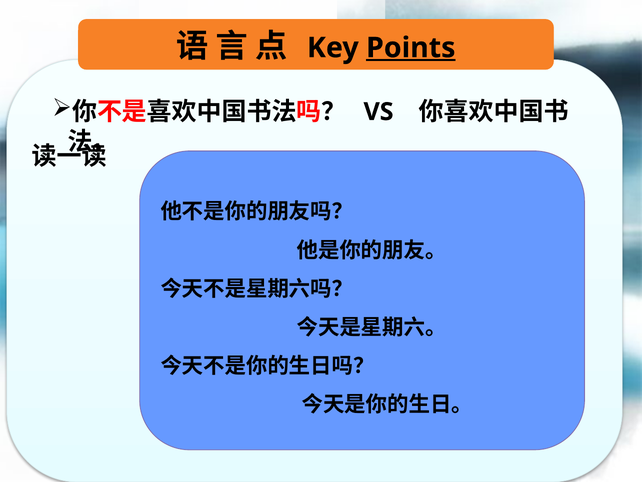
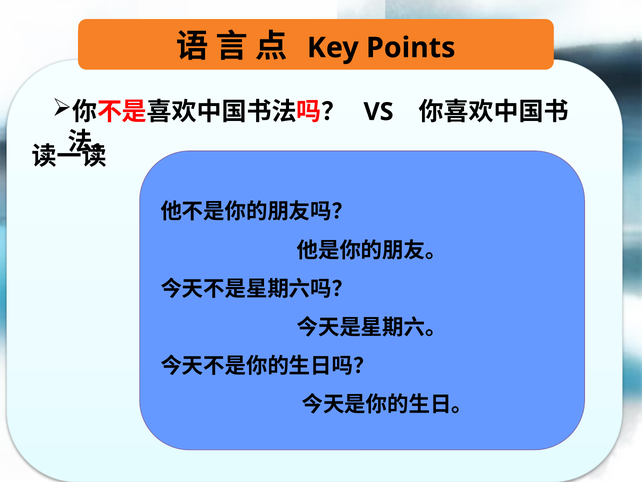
Points underline: present -> none (411, 48)
